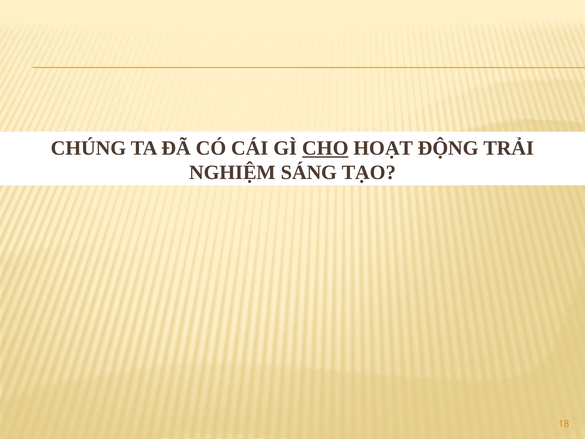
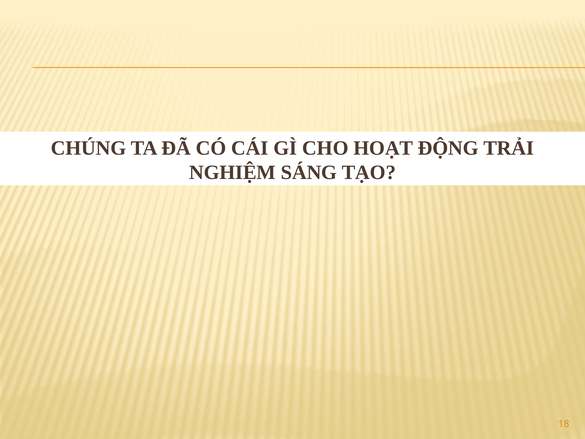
CHO underline: present -> none (325, 148)
